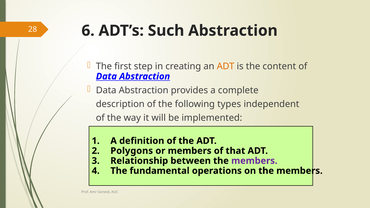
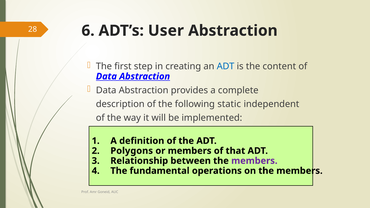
Such: Such -> User (166, 31)
ADT colour: orange -> blue (226, 66)
types: types -> static (229, 104)
